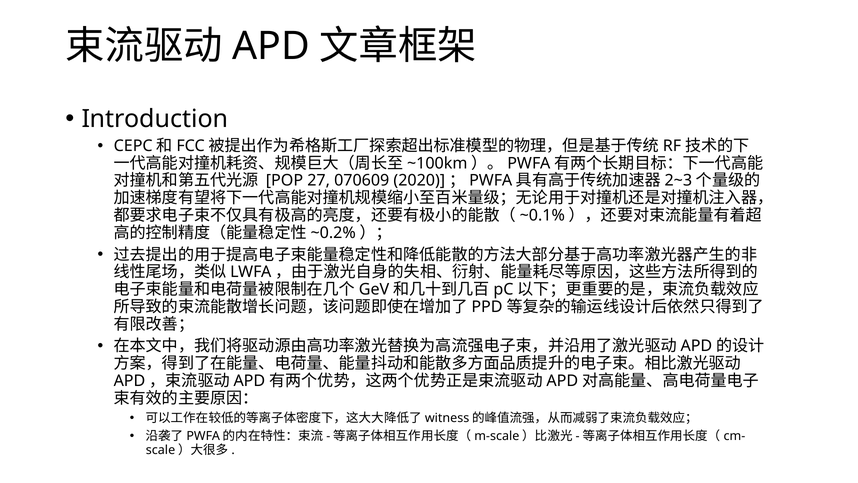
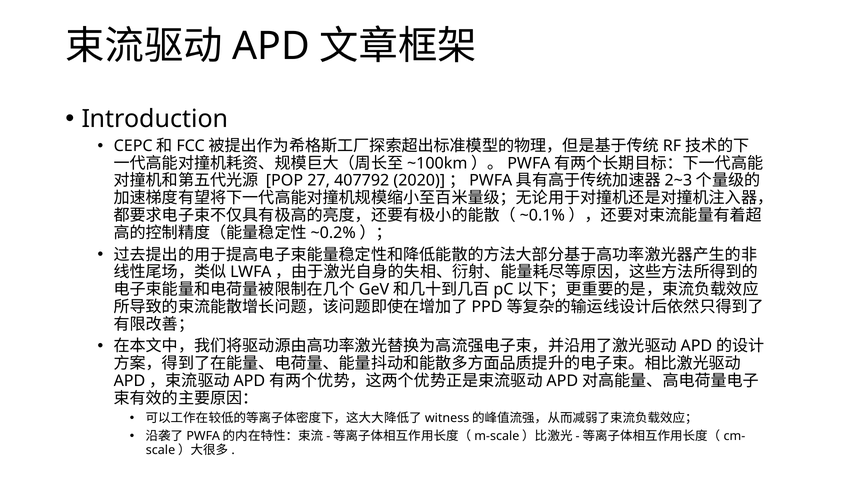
070609: 070609 -> 407792 (362, 181)
